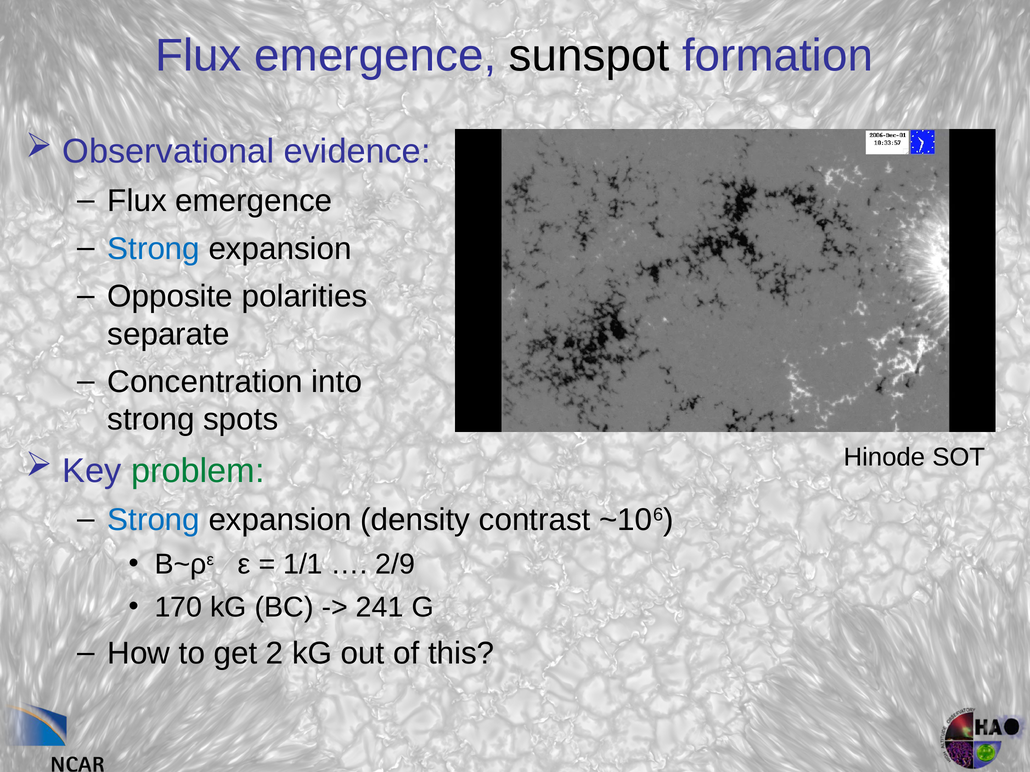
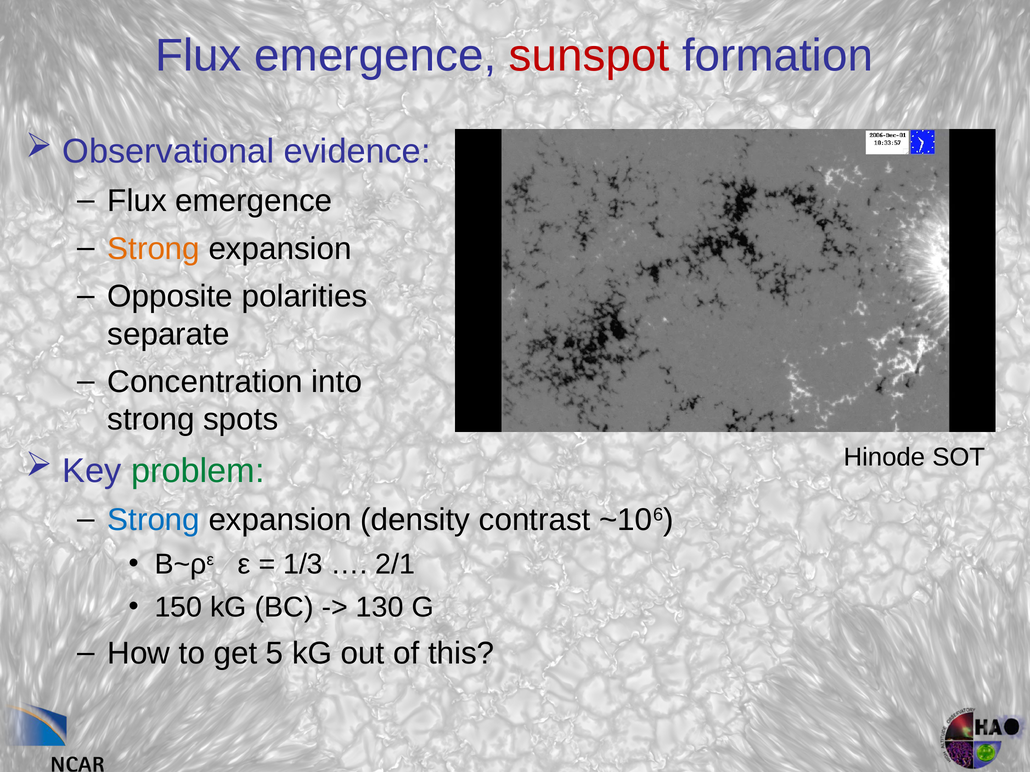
sunspot colour: black -> red (589, 56)
Strong colour: blue -> orange (154, 249)
1/1: 1/1 -> 1/3 (303, 565)
2/9: 2/9 -> 2/1 (395, 565)
170: 170 -> 150 (178, 608)
241: 241 -> 130 (380, 608)
2: 2 -> 5 (275, 654)
